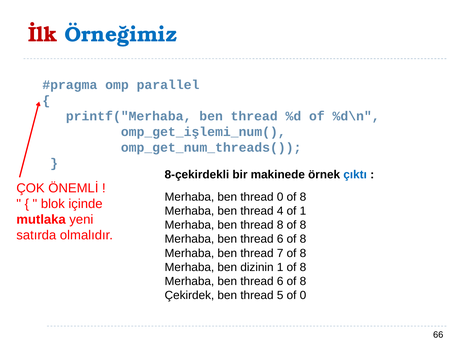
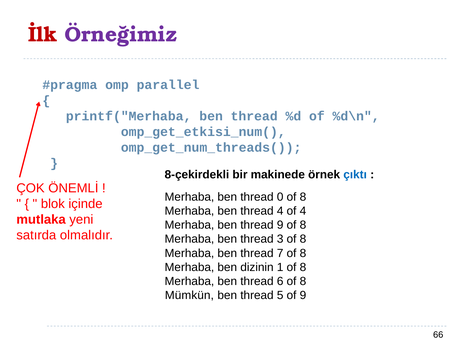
Örneğimiz colour: blue -> purple (121, 35)
omp_get_işlemi_num(: omp_get_işlemi_num( -> omp_get_etkisi_num( (203, 132)
of 1: 1 -> 4 (303, 211)
thread 8: 8 -> 9 (280, 225)
6: 6 -> 3 (280, 239)
Çekirdek: Çekirdek -> Mümkün (189, 296)
of 0: 0 -> 9 (303, 296)
